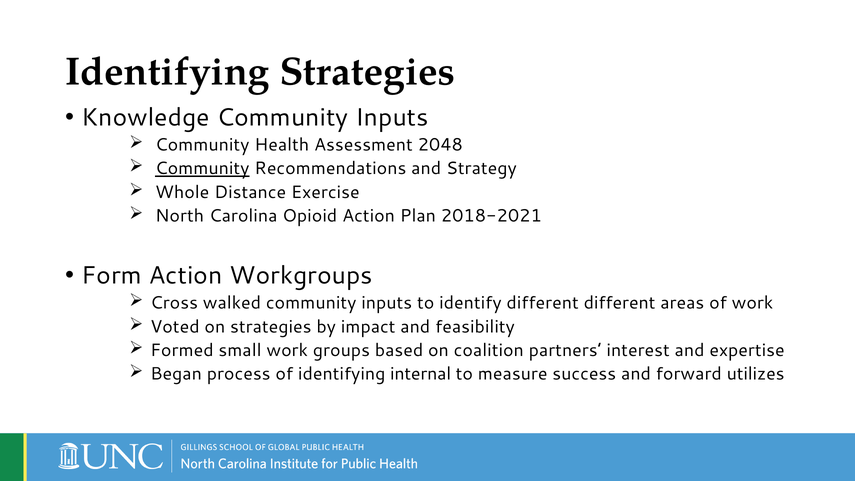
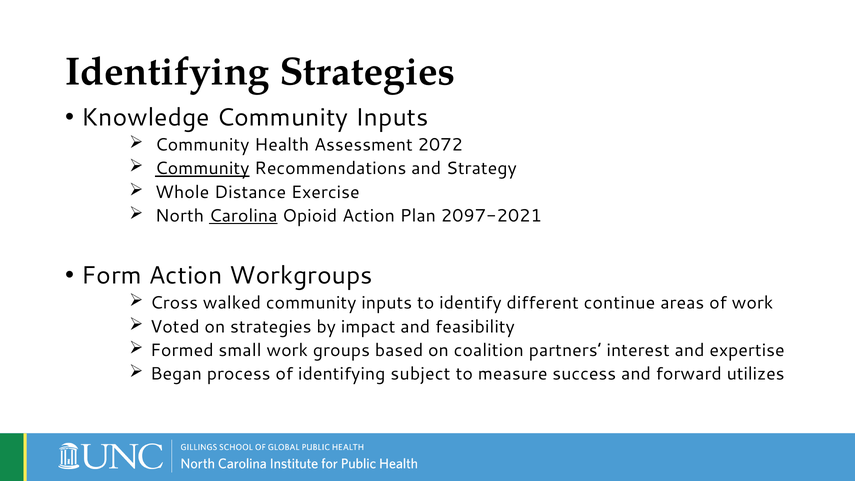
2048: 2048 -> 2072 (440, 145)
Carolina underline: none -> present (243, 216)
2018-2021: 2018-2021 -> 2097-2021 (491, 216)
different different: different -> continue (619, 303)
internal: internal -> subject (420, 374)
